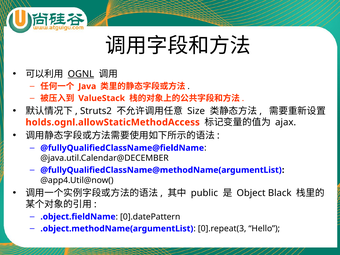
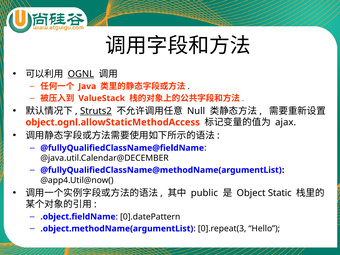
Struts2 underline: none -> present (96, 111)
Size: Size -> Null (196, 111)
holds.ognl.allowStaticMethodAccess: holds.ognl.allowStaticMethodAccess -> object.ognl.allowStaticMethodAccess (113, 122)
Black: Black -> Static (280, 193)
